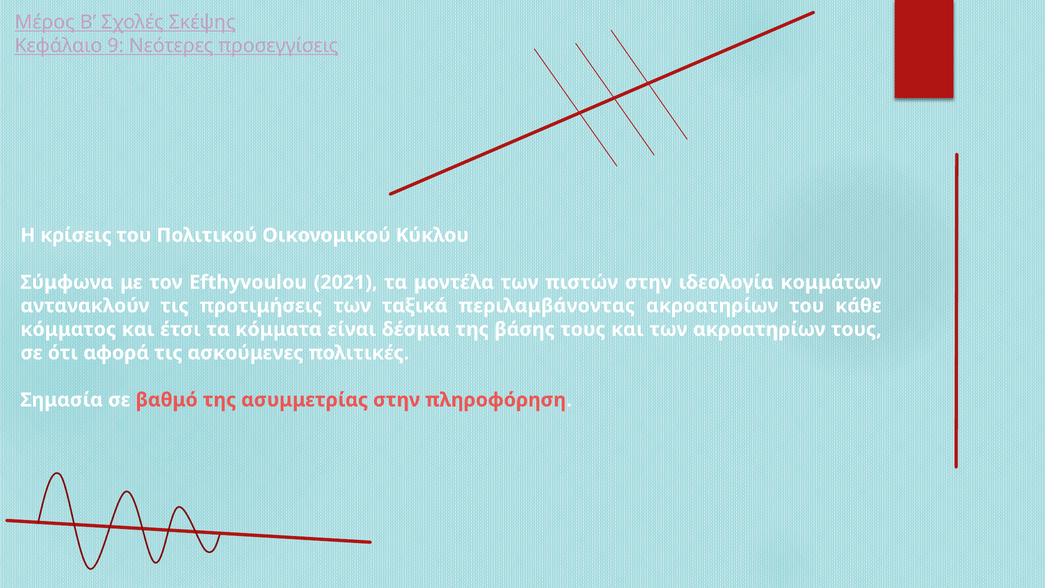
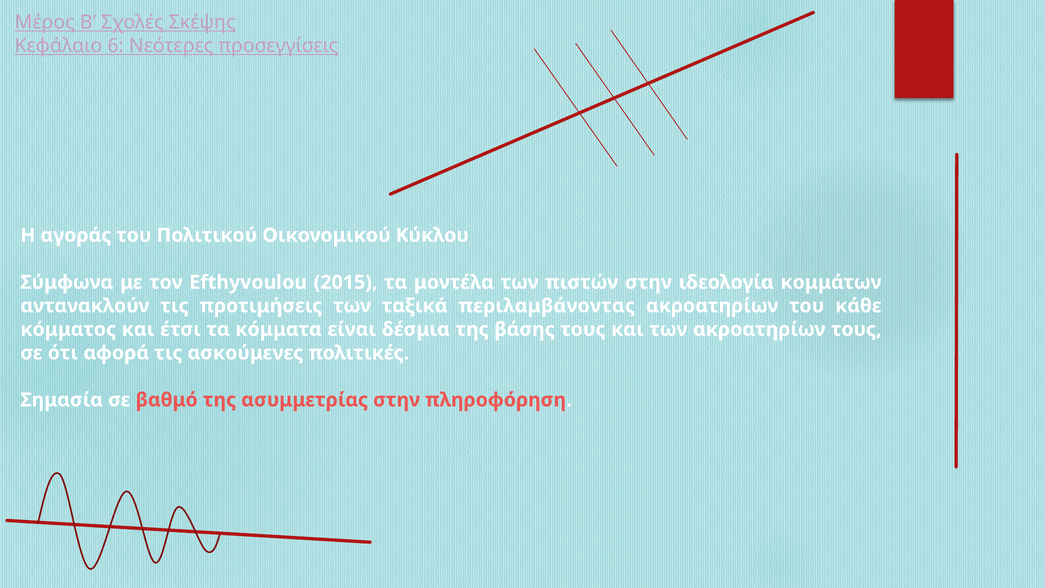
9: 9 -> 6 (116, 46)
κρίσεις: κρίσεις -> αγοράς (76, 235)
2021: 2021 -> 2015 (346, 282)
